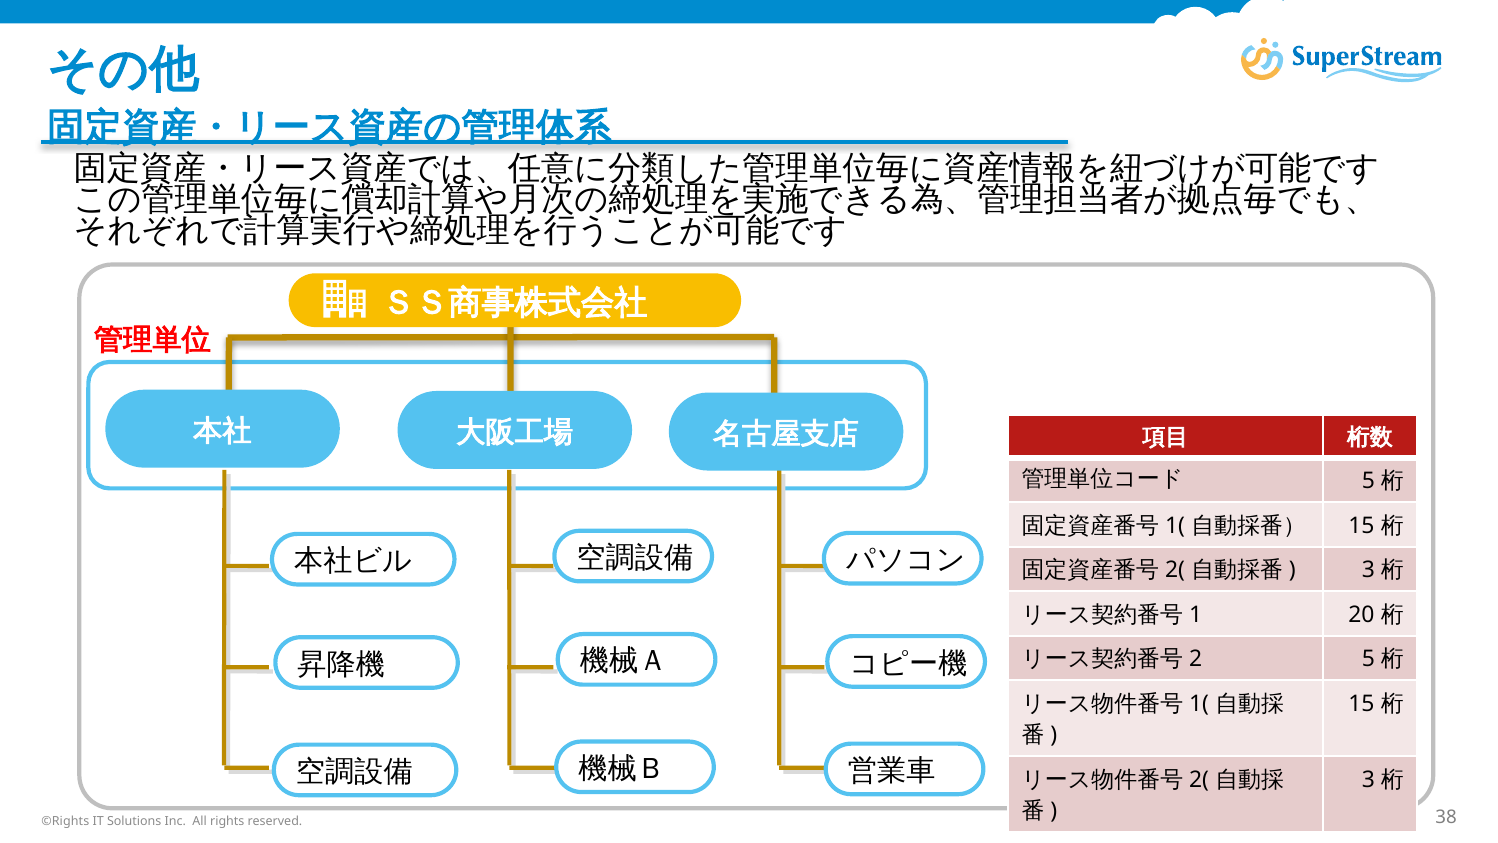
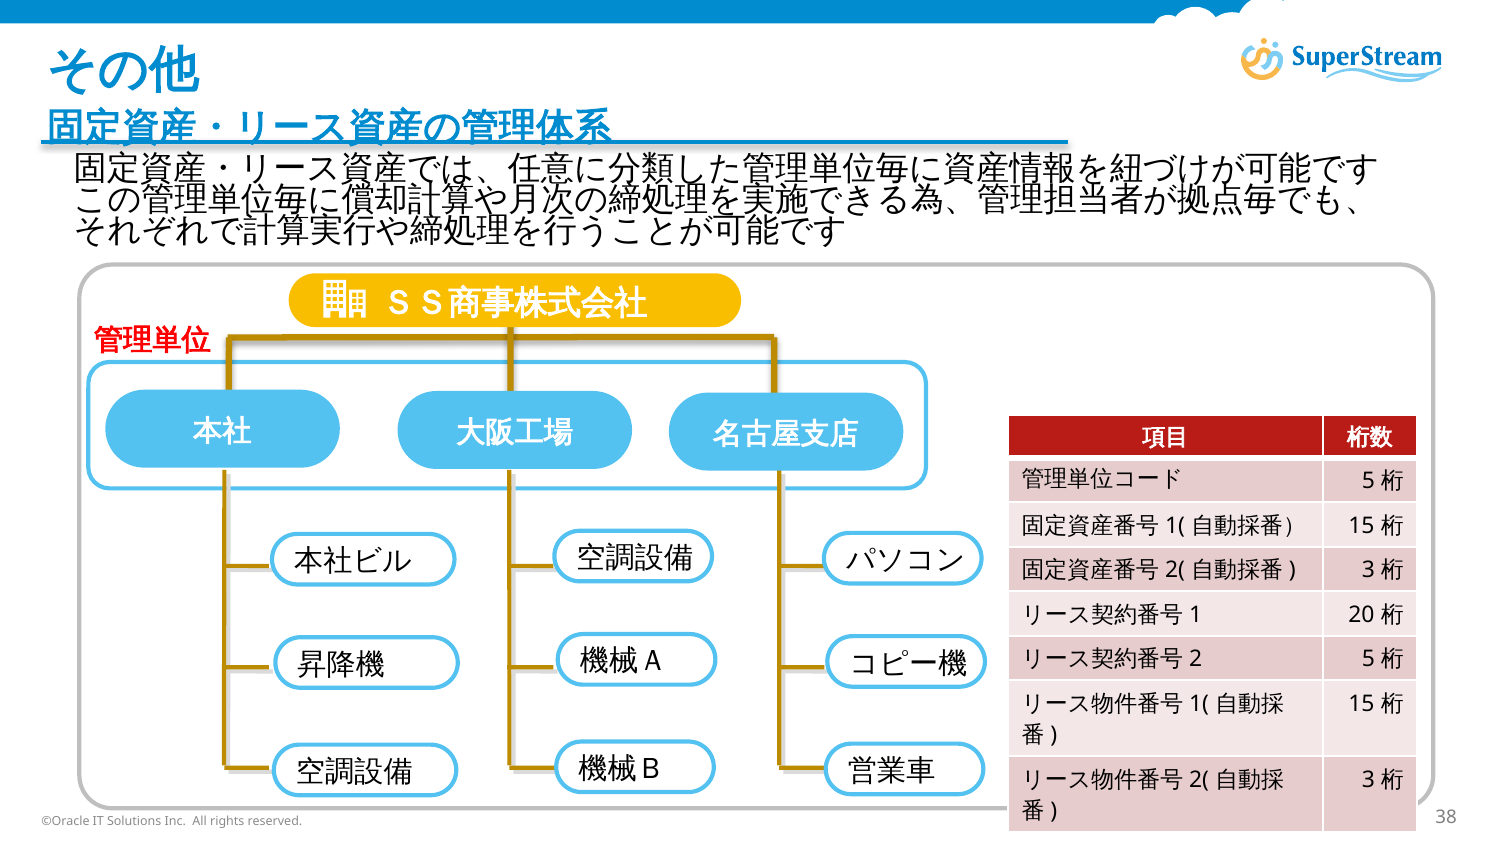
©Rights: ©Rights -> ©Oracle (65, 821)
